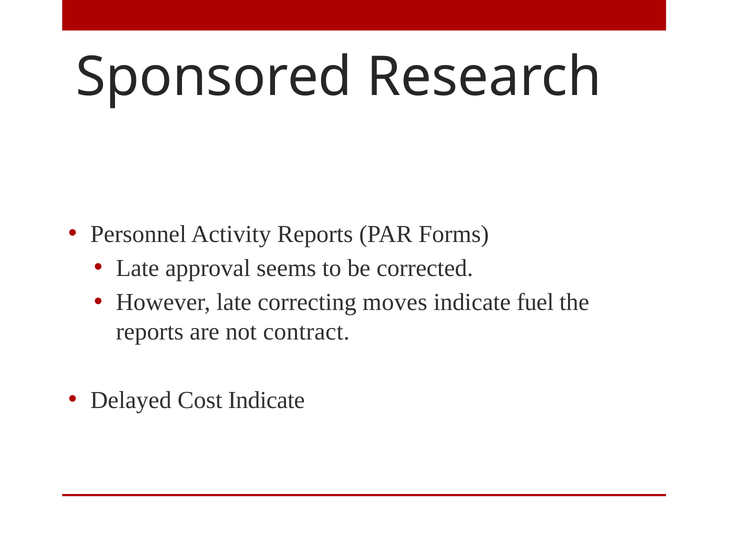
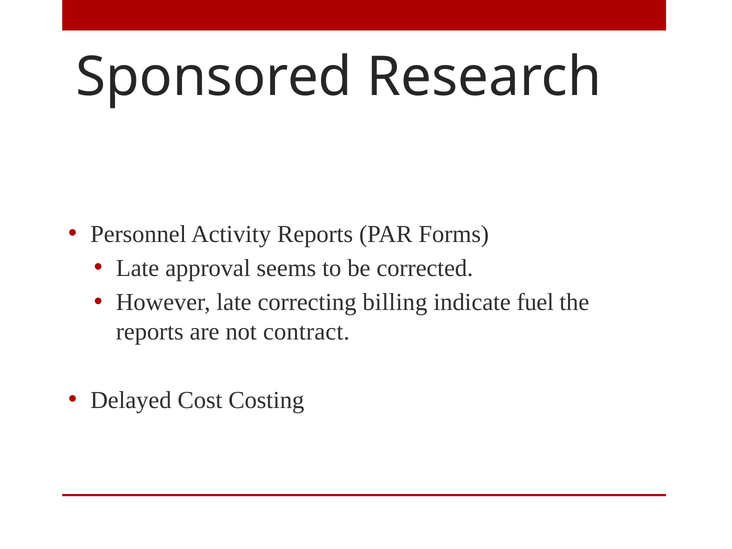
moves: moves -> billing (395, 302)
Cost Indicate: Indicate -> Costing (266, 400)
